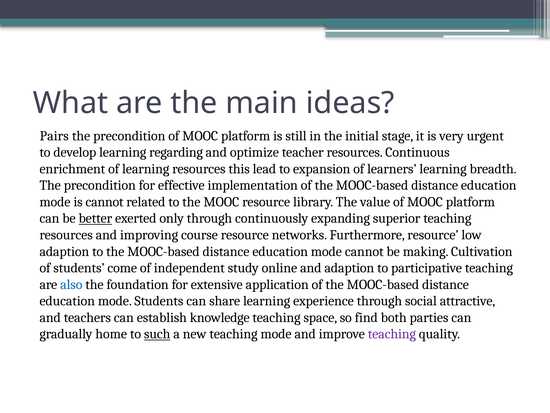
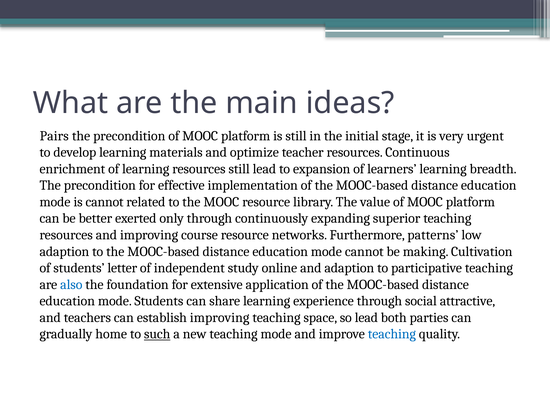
regarding: regarding -> materials (176, 152)
resources this: this -> still (239, 169)
better underline: present -> none (95, 218)
Furthermore resource: resource -> patterns (433, 235)
come: come -> letter (122, 268)
establish knowledge: knowledge -> improving (220, 317)
so find: find -> lead (366, 317)
teaching colour: purple -> blue (392, 334)
